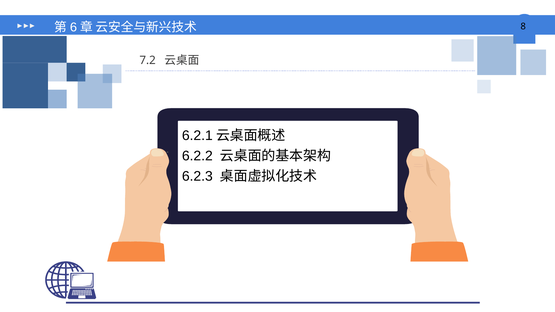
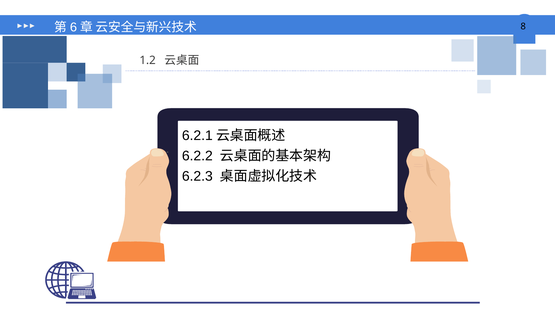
7.2: 7.2 -> 1.2 (148, 60)
